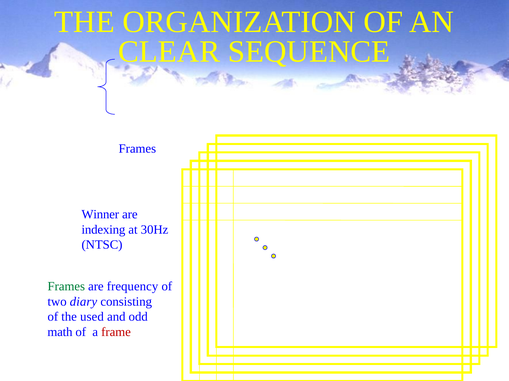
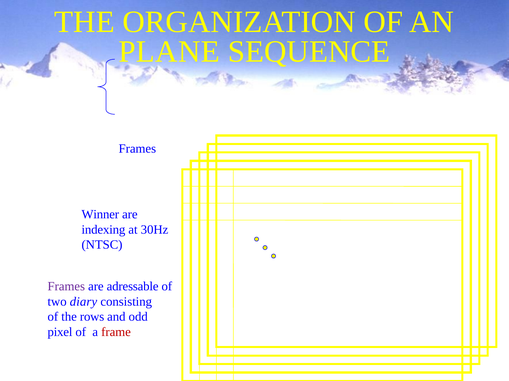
CLEAR: CLEAR -> PLANE (169, 52)
Frames colour: green -> purple (66, 287)
frequency: frequency -> adressable (133, 287)
used: used -> rows (92, 317)
math: math -> pixel (60, 333)
